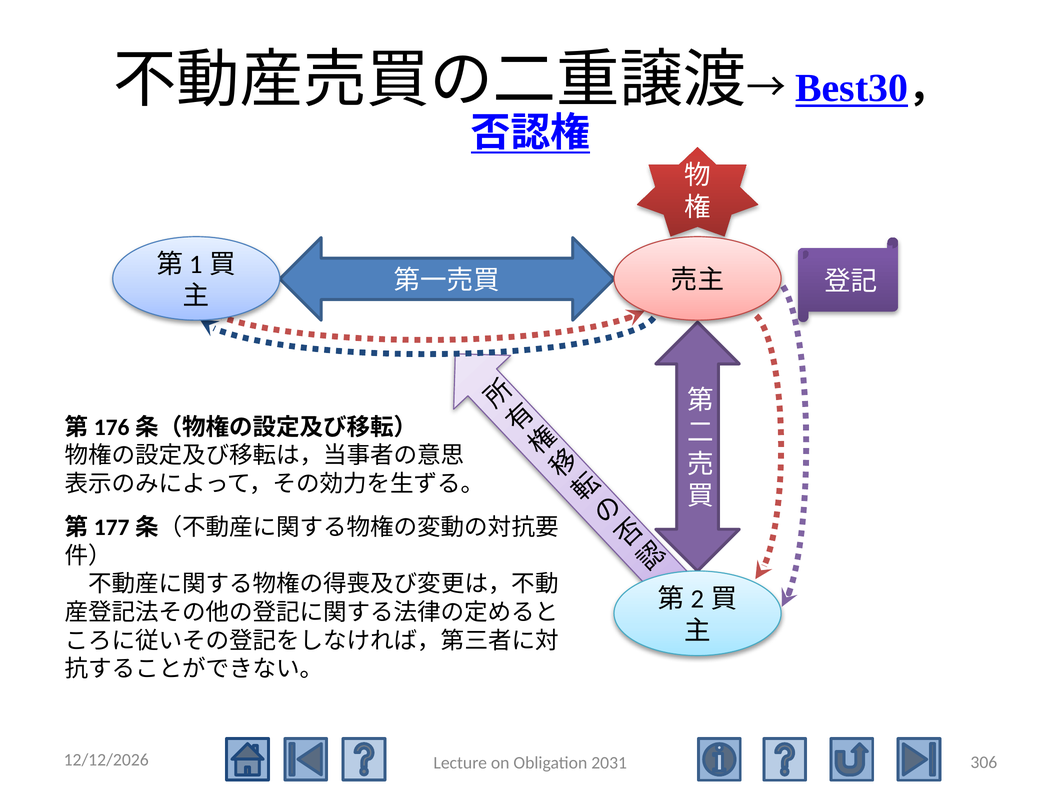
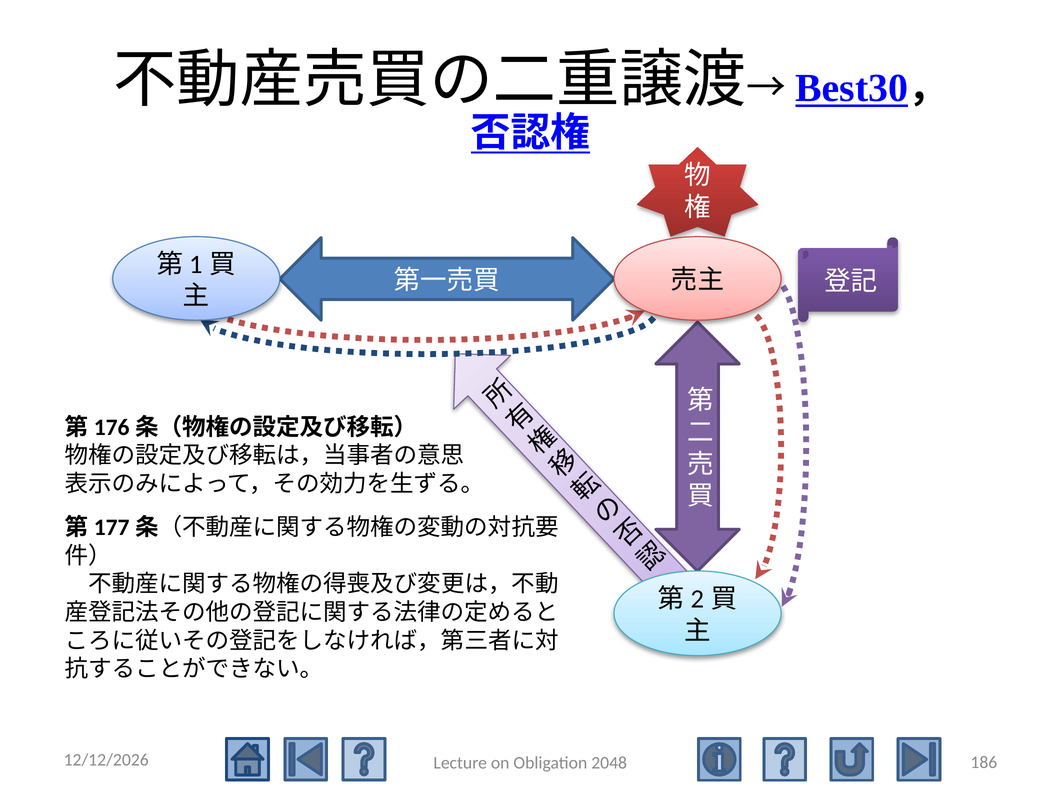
306: 306 -> 186 (984, 762)
2031: 2031 -> 2048 (609, 763)
